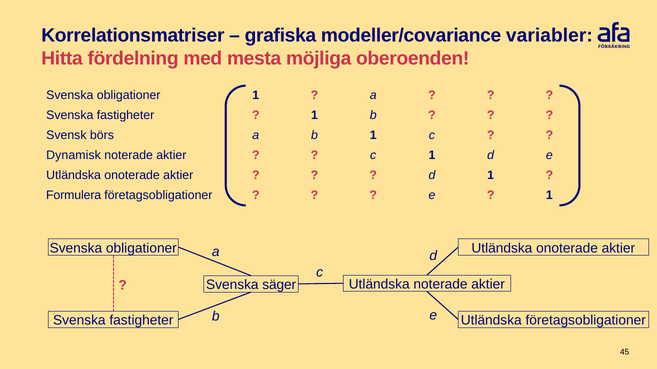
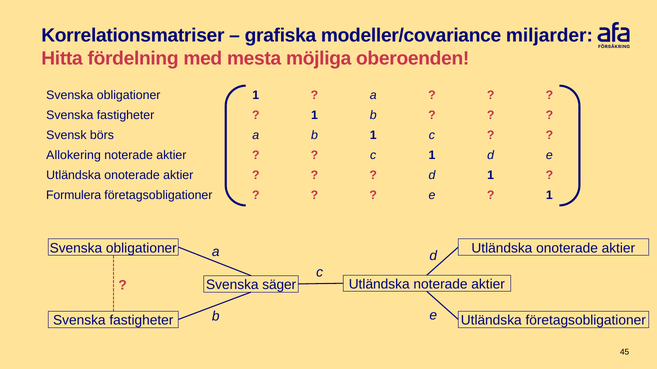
variabler: variabler -> miljarder (549, 36)
Dynamisk: Dynamisk -> Allokering (74, 155)
